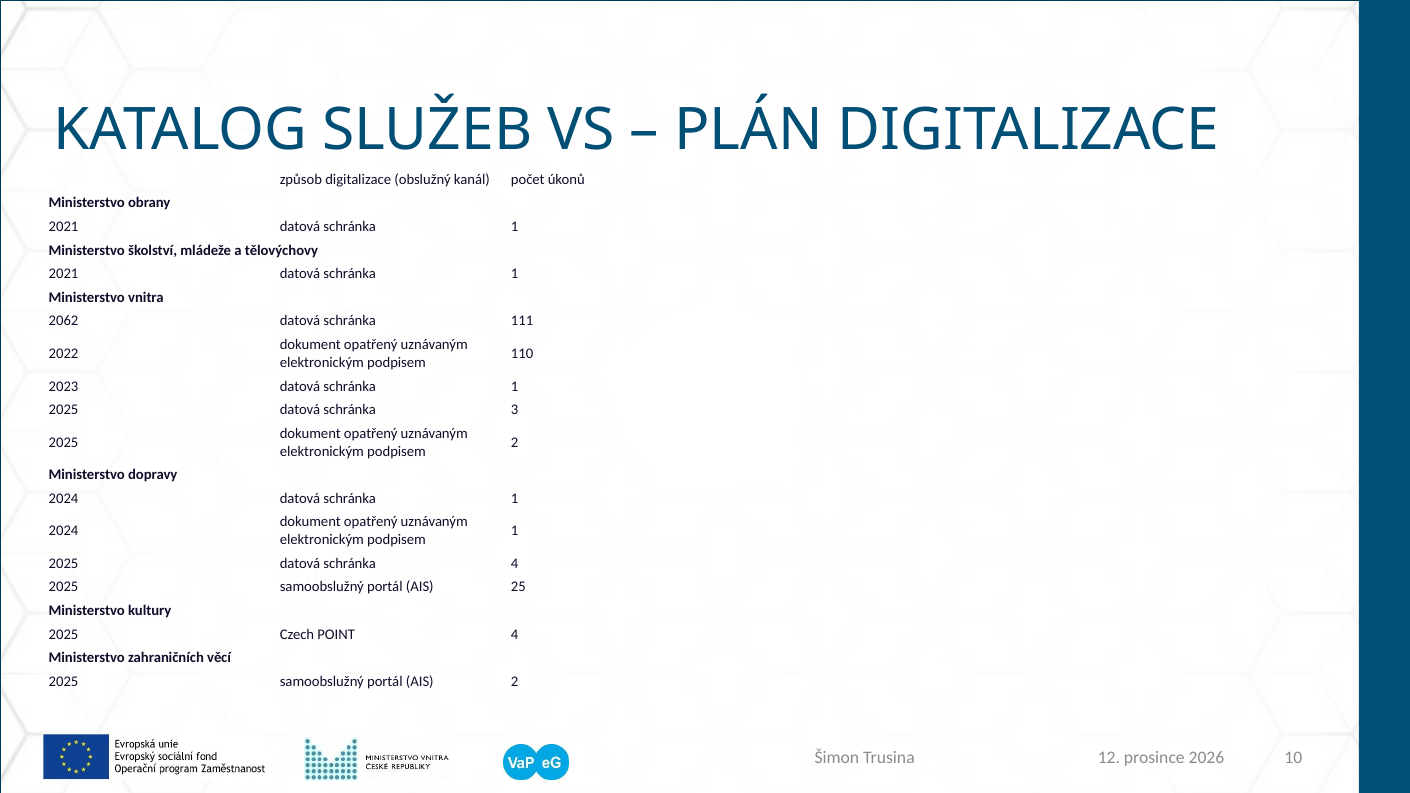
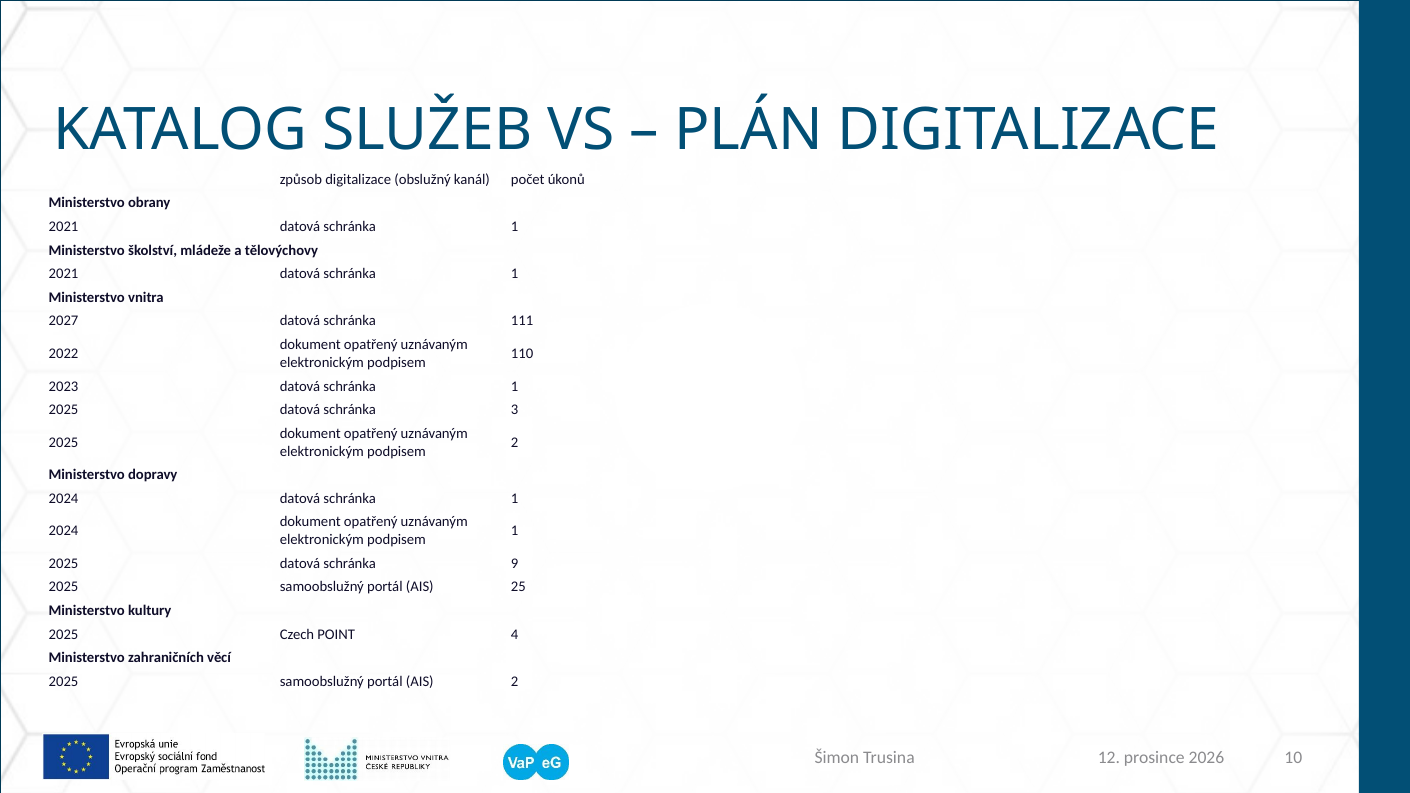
2062: 2062 -> 2027 (64, 321)
schránka 4: 4 -> 9 (515, 563)
